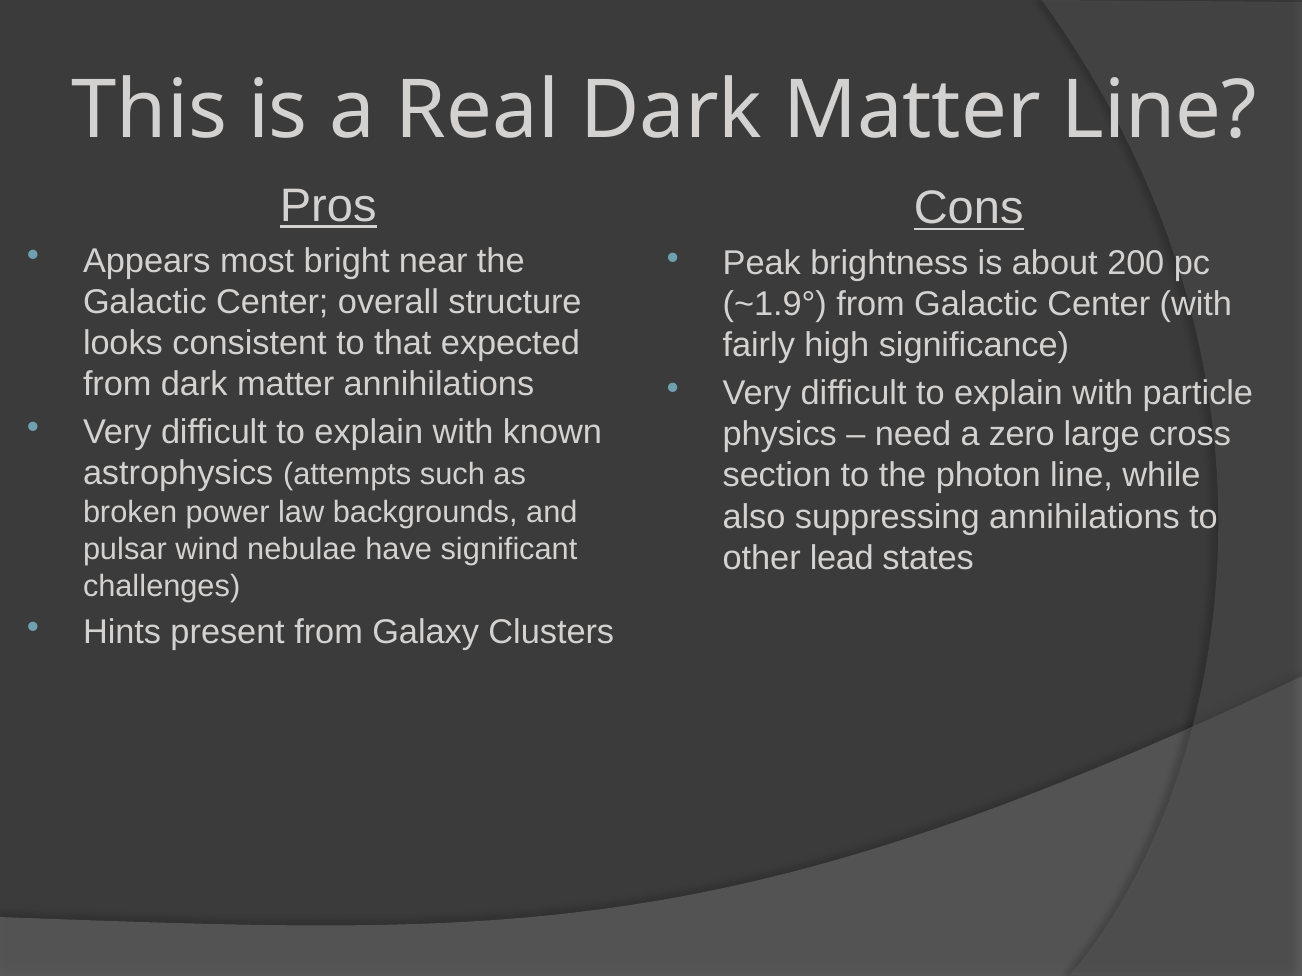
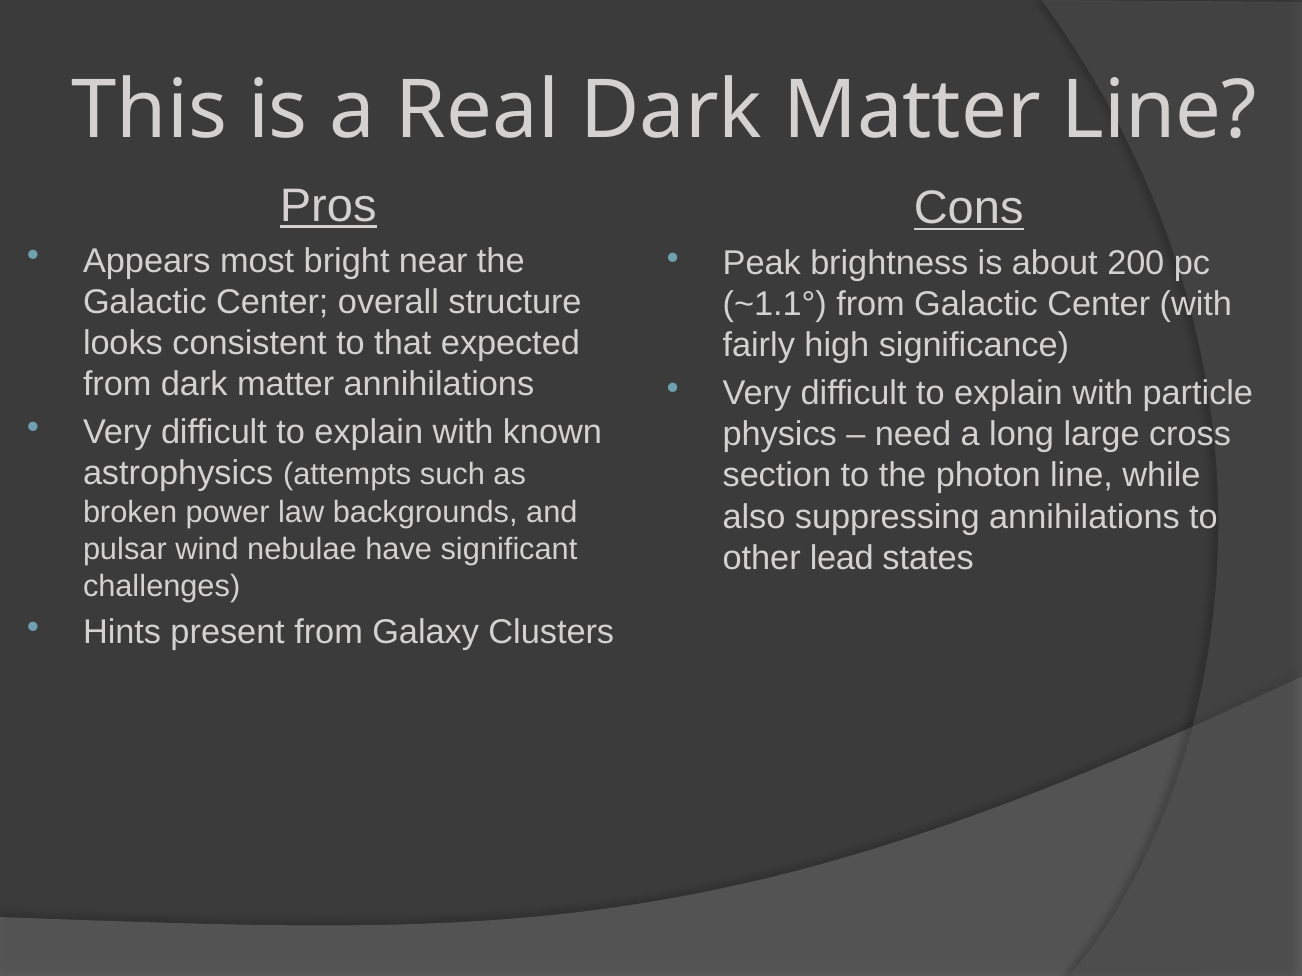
~1.9°: ~1.9° -> ~1.1° (775, 304)
zero: zero -> long (1022, 435)
